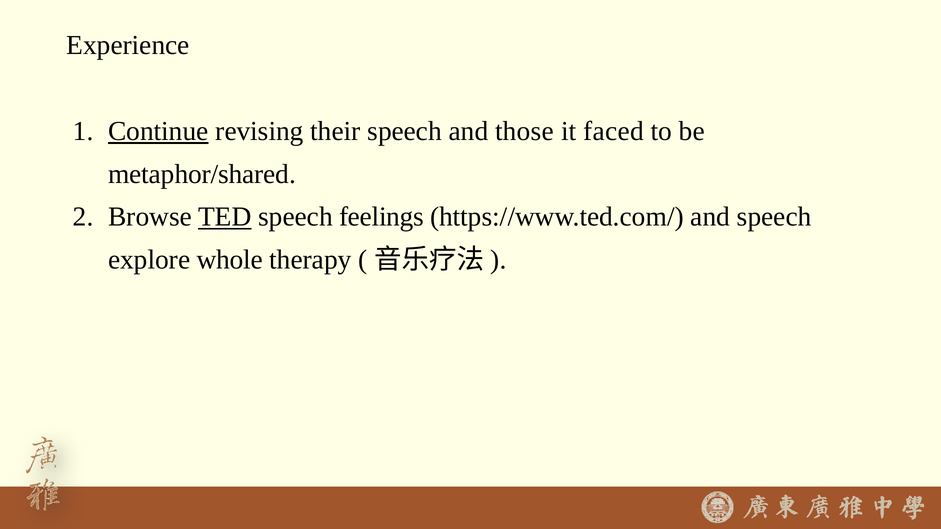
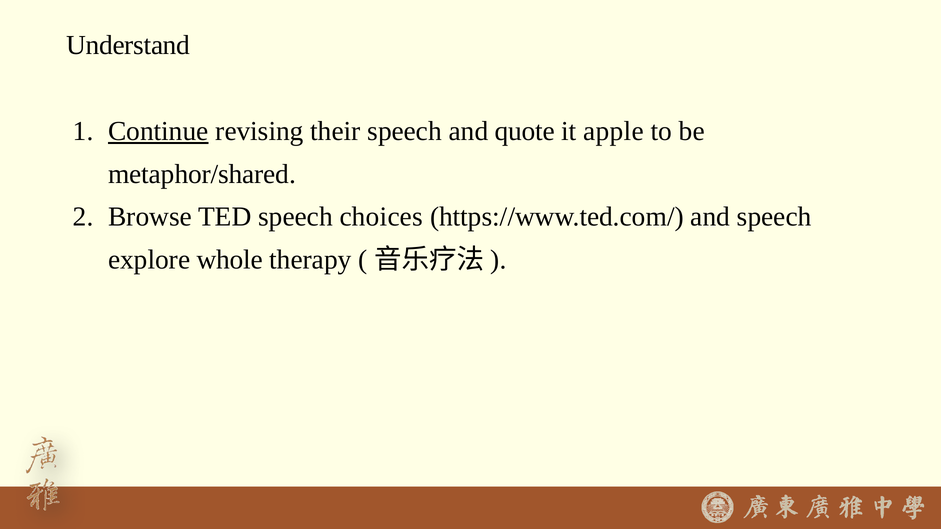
Experience: Experience -> Understand (128, 45)
those: those -> quote (525, 131)
faced: faced -> apple (614, 131)
TED underline: present -> none (225, 217)
feelings: feelings -> choices (381, 217)
